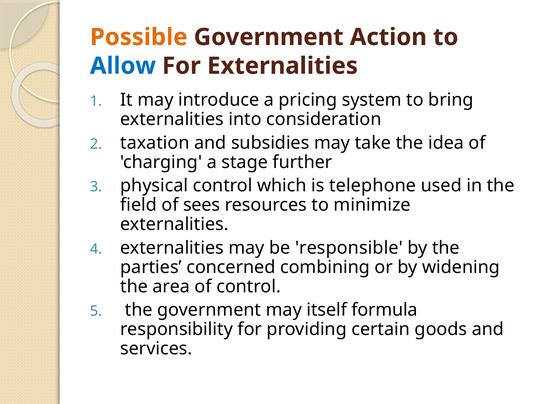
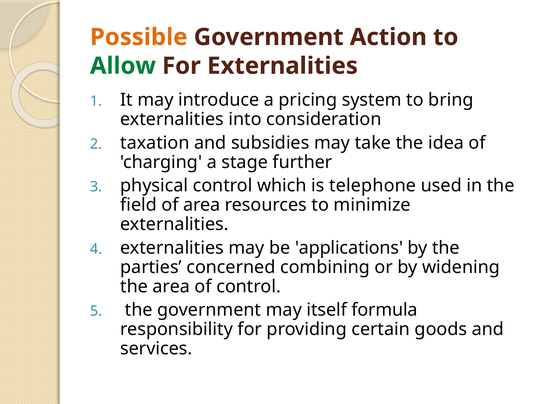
Allow colour: blue -> green (123, 66)
of sees: sees -> area (202, 205)
responsible: responsible -> applications (349, 248)
